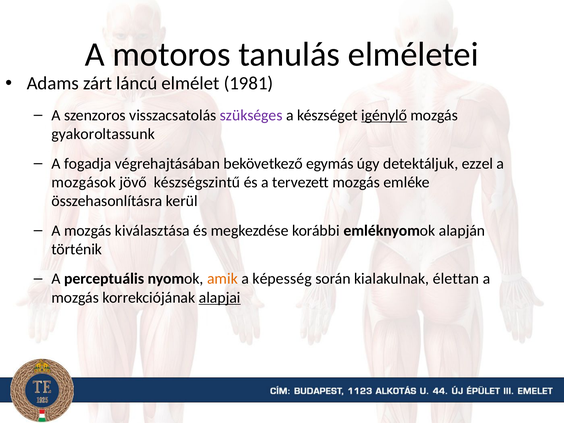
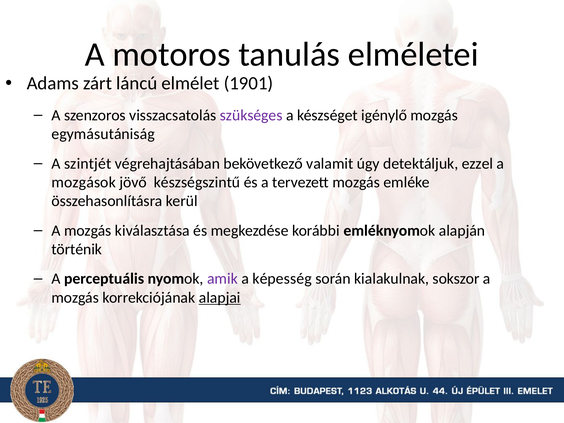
1981: 1981 -> 1901 (248, 83)
igénylő underline: present -> none (384, 115)
gyakoroltassunk: gyakoroltassunk -> egymásutániság (103, 134)
fogadja: fogadja -> szintjét (88, 163)
egymás: egymás -> valamit (330, 163)
amik colour: orange -> purple (222, 279)
élettan: élettan -> sokszor (456, 279)
